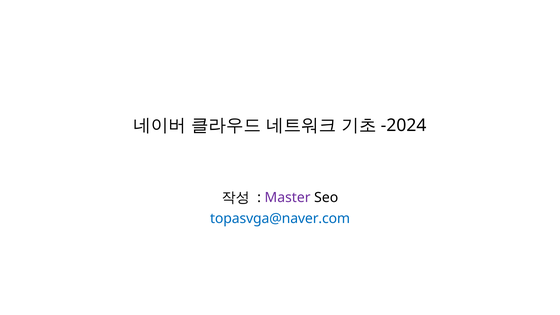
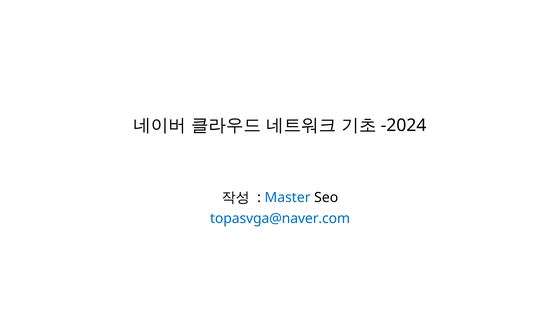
Master colour: purple -> blue (288, 198)
